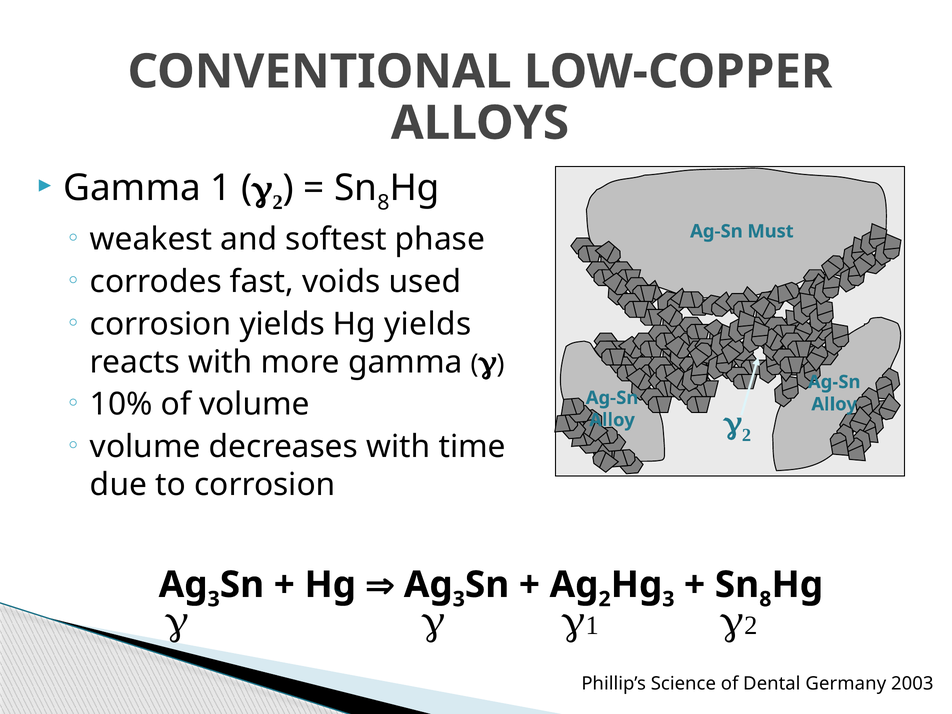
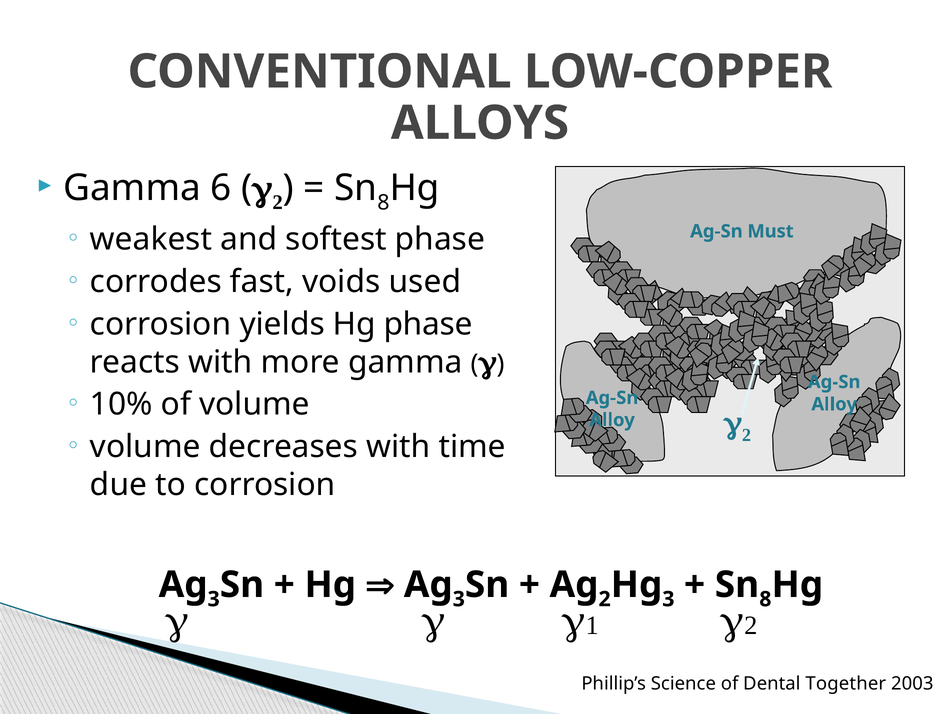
Gamma 1: 1 -> 6 (221, 188)
Hg yields: yields -> phase (428, 324)
Germany: Germany -> Together (846, 683)
